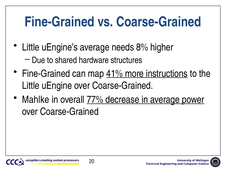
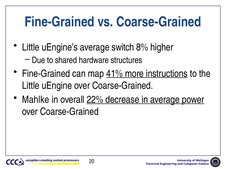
needs: needs -> switch (123, 47)
77%: 77% -> 22% (95, 100)
